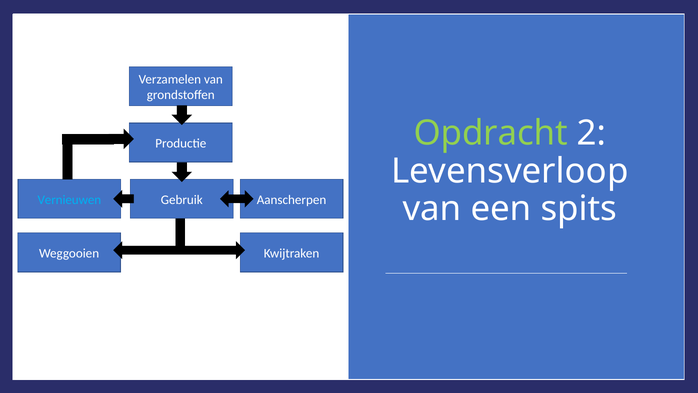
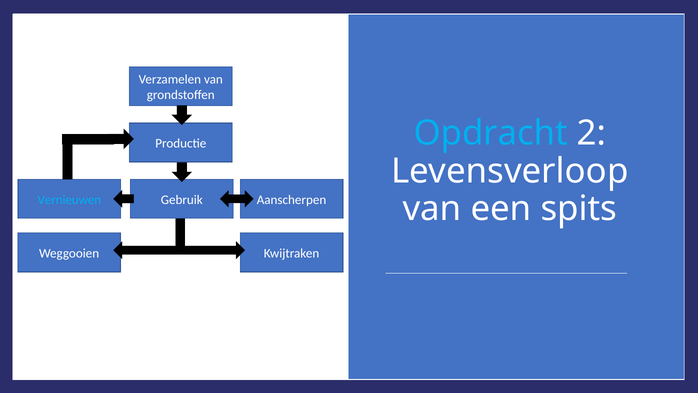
Opdracht colour: light green -> light blue (491, 133)
